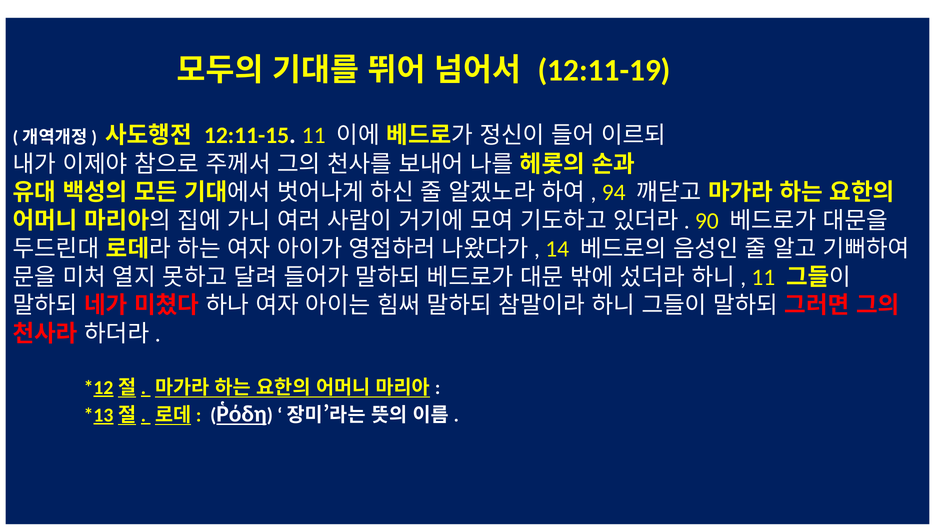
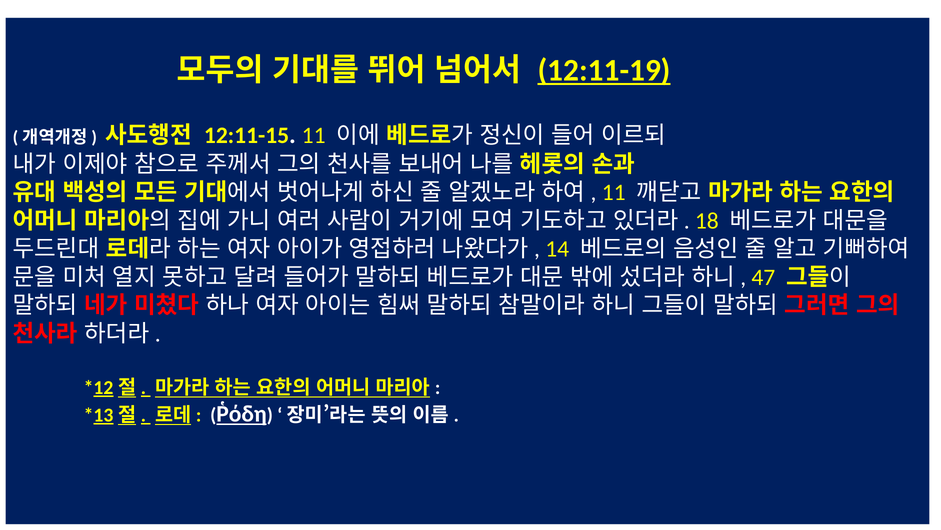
12:11-19 underline: none -> present (604, 71)
94: 94 -> 11 (614, 192)
90: 90 -> 18 (707, 221)
11: 11 -> 47 (763, 277)
